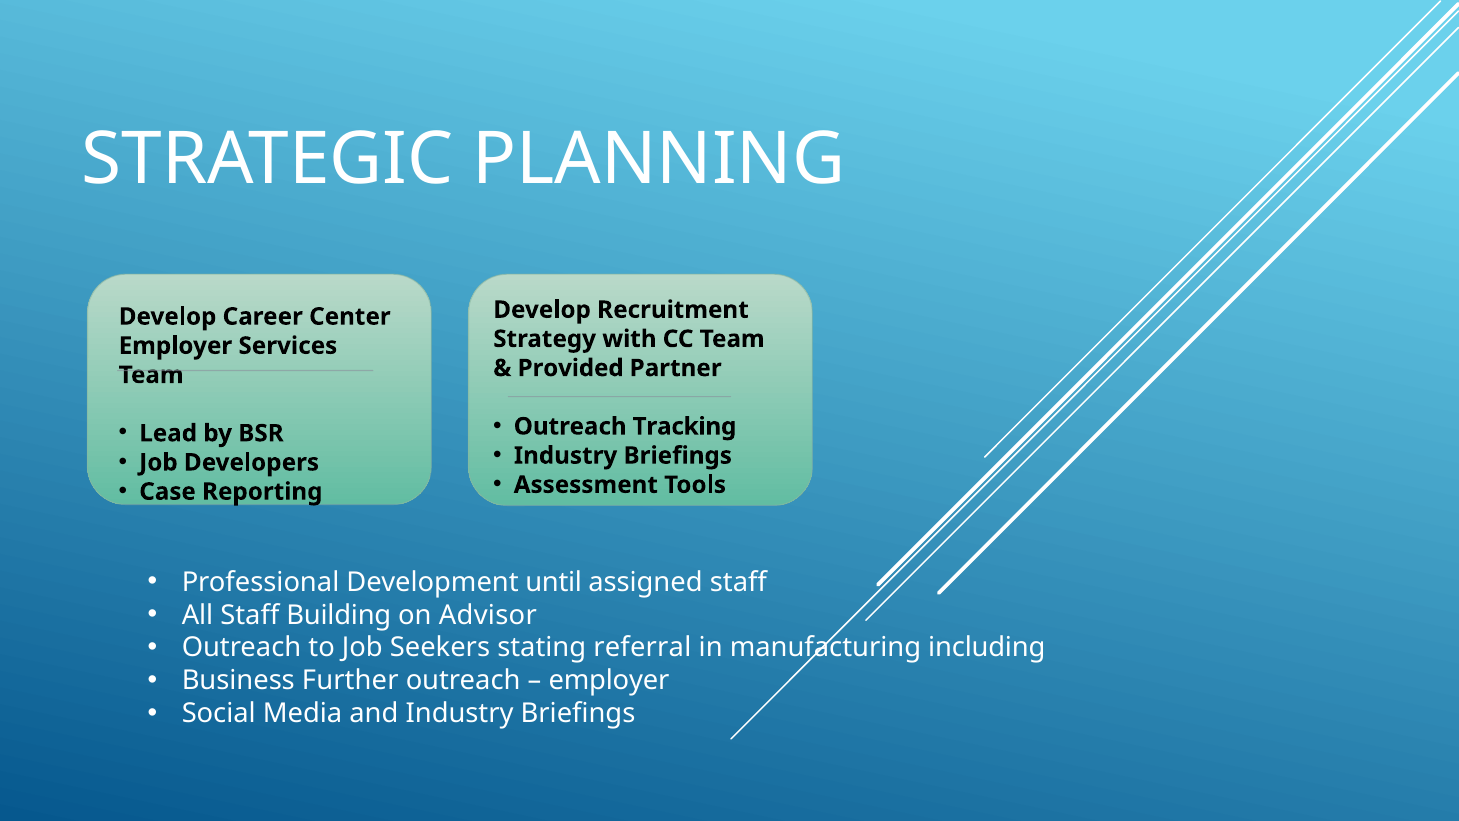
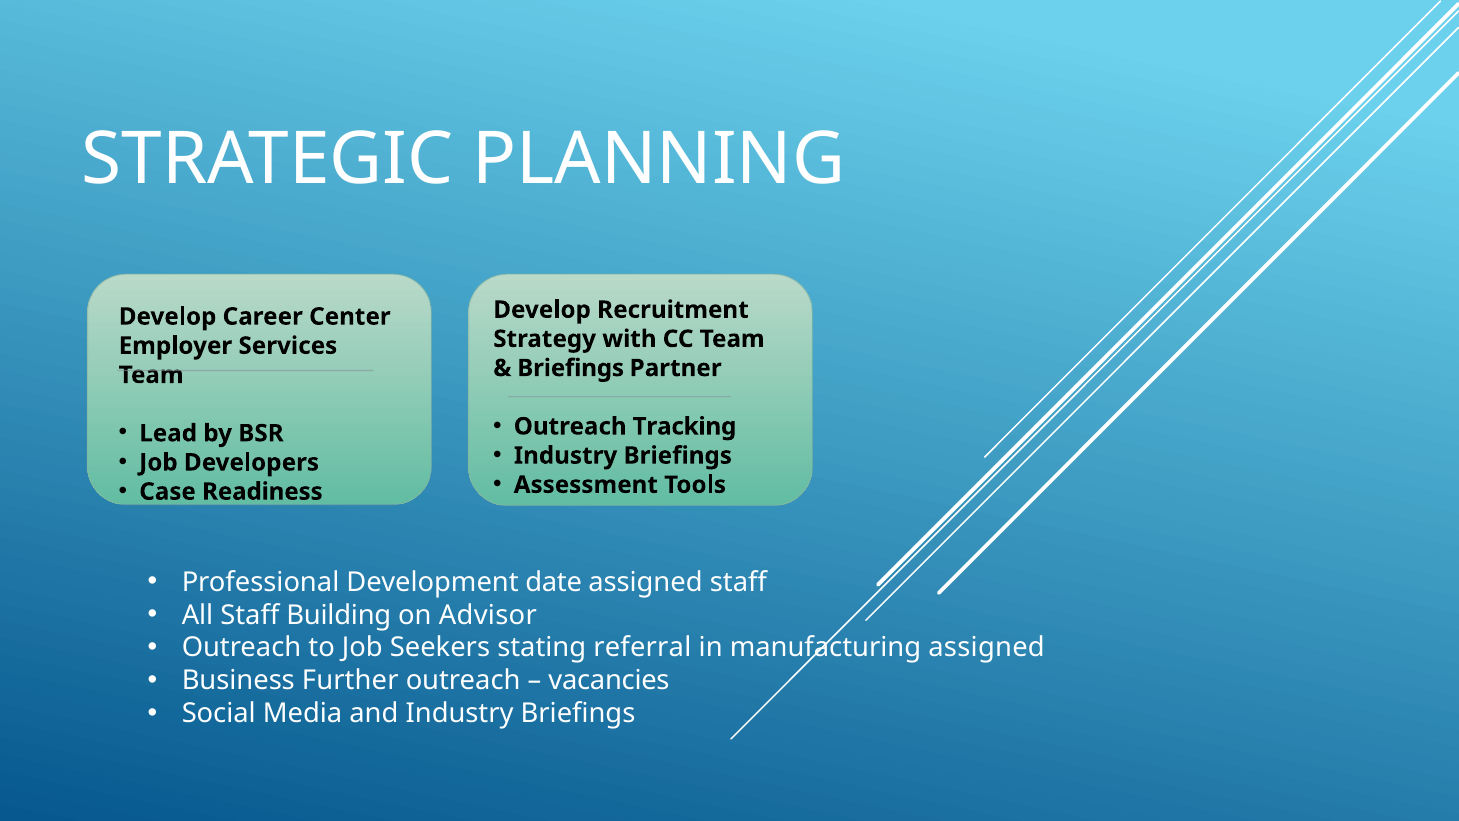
Provided: Provided -> Briefings (571, 368)
Reporting: Reporting -> Readiness (262, 491)
until: until -> date (554, 582)
manufacturing including: including -> assigned (987, 648)
employer: employer -> vacancies (609, 680)
